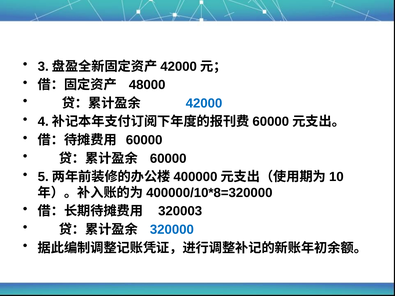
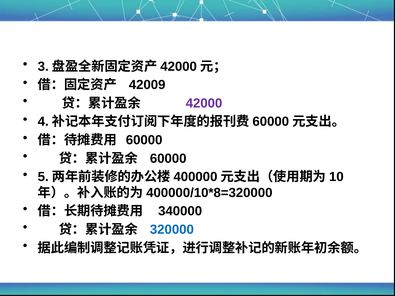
48000: 48000 -> 42009 (147, 85)
42000 colour: blue -> purple (204, 103)
320003: 320003 -> 340000 (180, 211)
